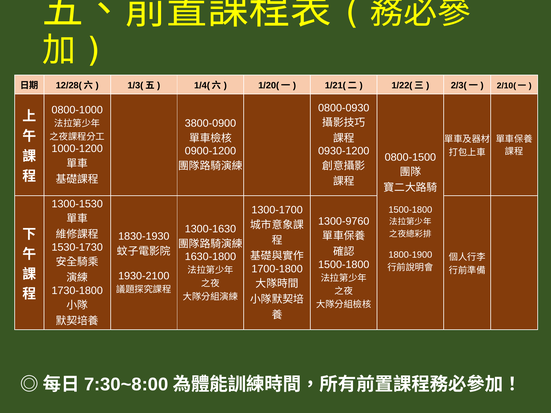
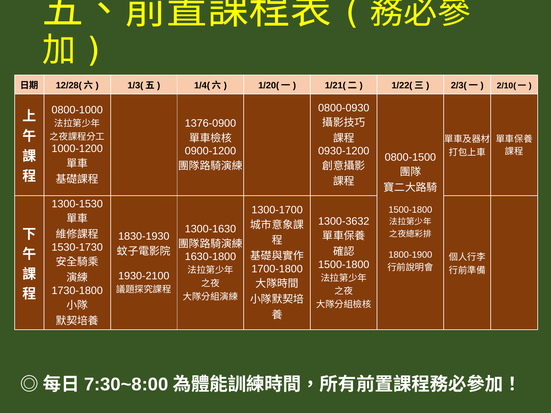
3800-0900: 3800-0900 -> 1376-0900 (210, 123)
1300-9760: 1300-9760 -> 1300-3632 (344, 221)
